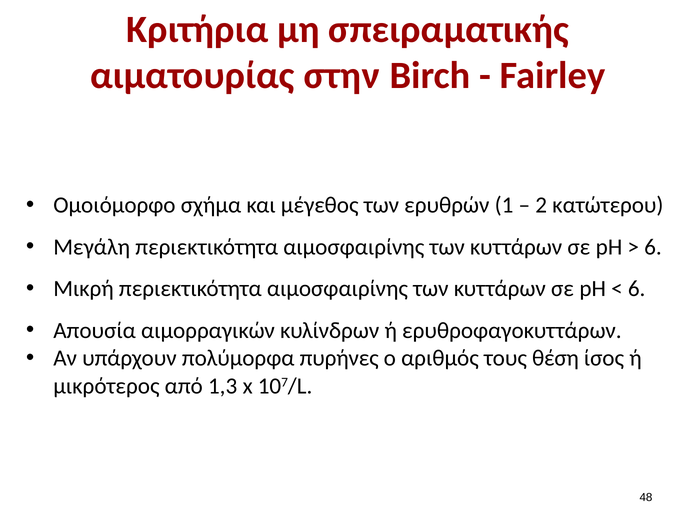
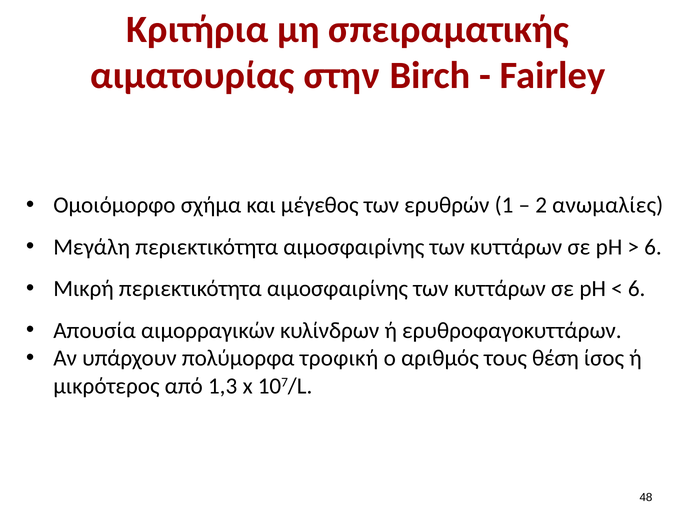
κατώτερου: κατώτερου -> ανωμαλίες (608, 205)
πυρήνες: πυρήνες -> τροφική (339, 358)
